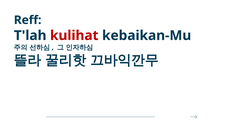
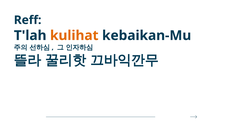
kulihat colour: red -> orange (74, 36)
